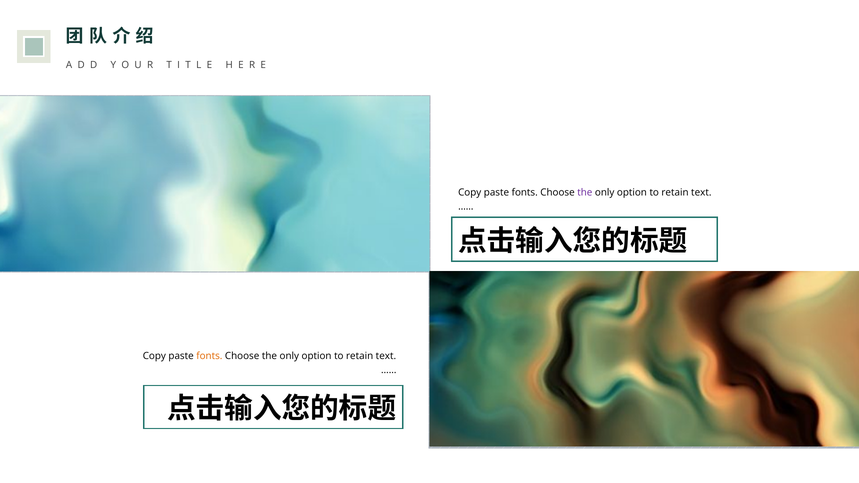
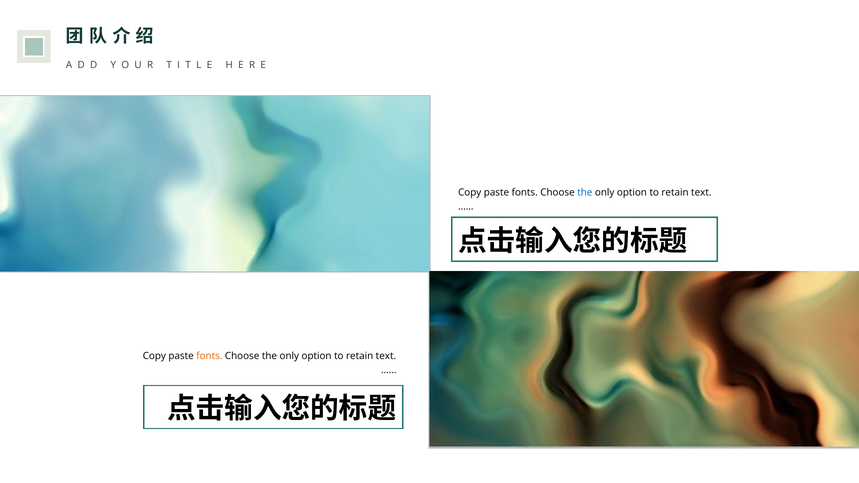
the colour: purple -> blue (585, 192)
